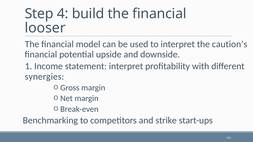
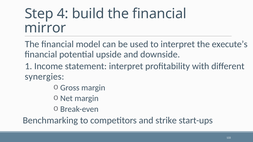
looser: looser -> mirror (45, 28)
caution’s: caution’s -> execute’s (230, 44)
